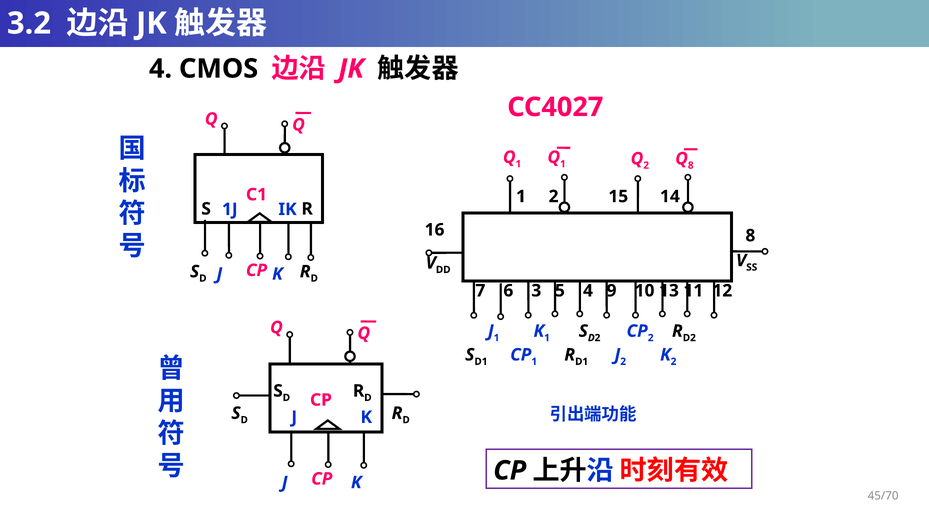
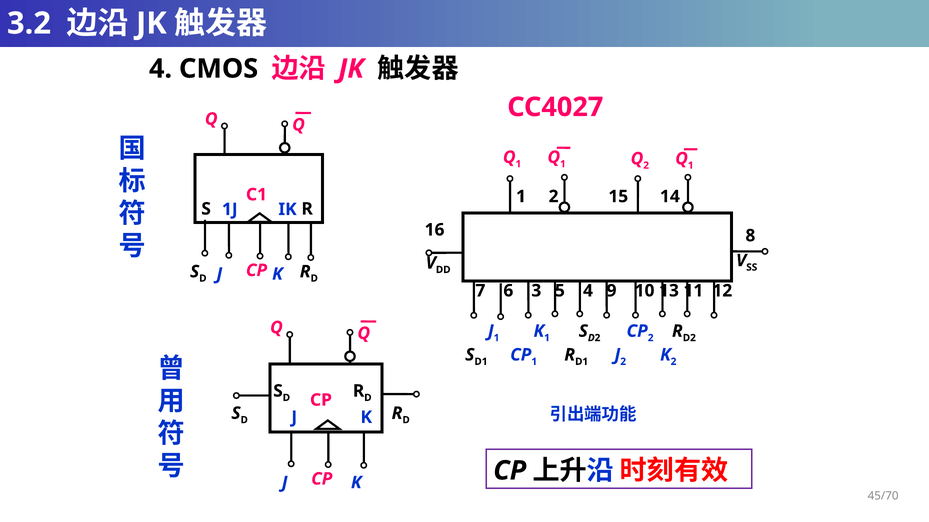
2 Q 8: 8 -> 1 (691, 166)
